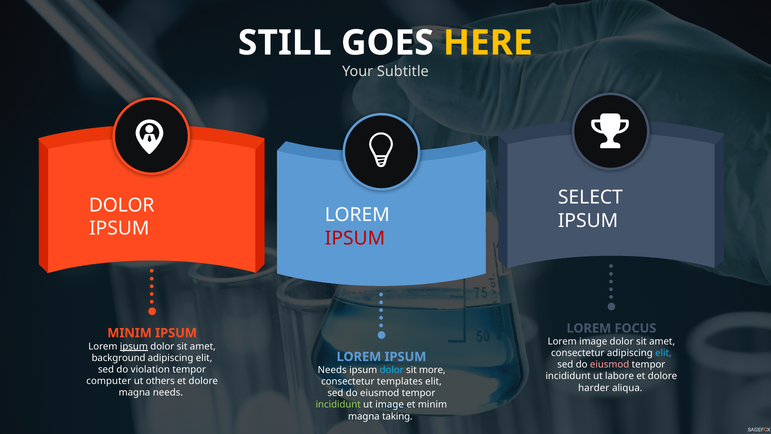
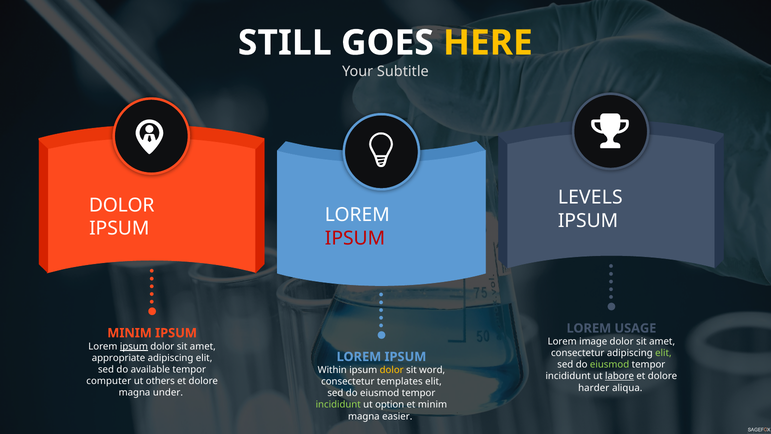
SELECT: SELECT -> LEVELS (590, 197)
FOCUS: FOCUS -> USAGE (635, 328)
elit colour: light blue -> light green (663, 353)
background: background -> appropriate (119, 358)
eiusmod colour: pink -> light green (610, 364)
violation: violation -> available (150, 369)
Needs: Needs -> Within (332, 370)
dolor colour: light blue -> yellow (392, 370)
more: more -> word (432, 370)
labore underline: none -> present (620, 376)
magna needs: needs -> under (168, 392)
ut image: image -> option (390, 404)
taking: taking -> easier (397, 416)
